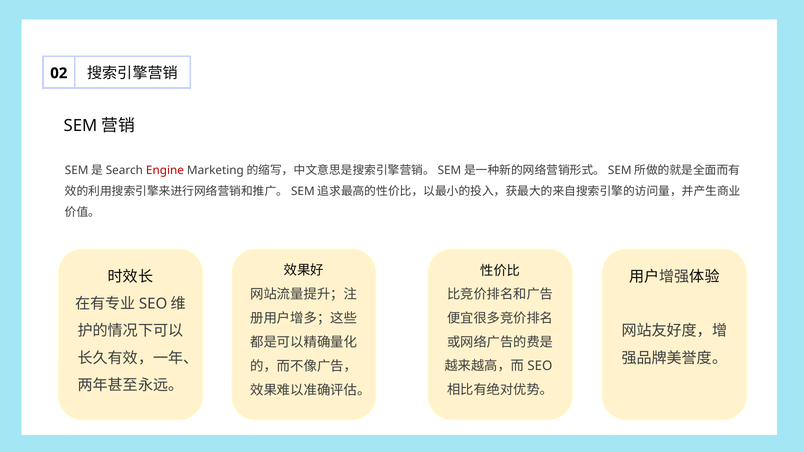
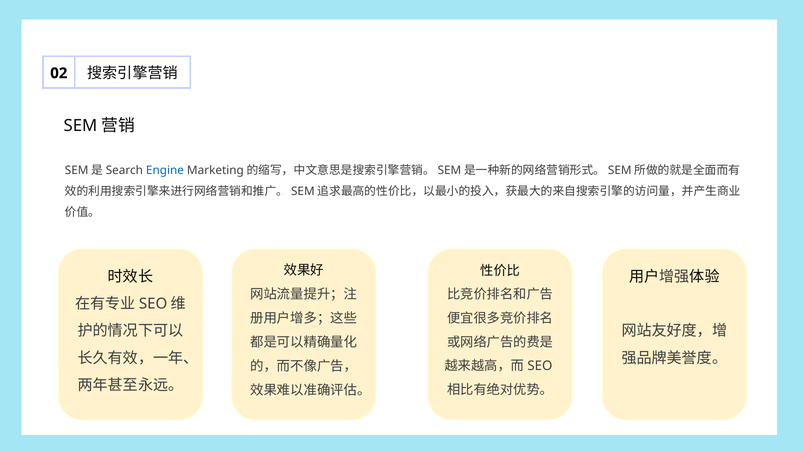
Engine colour: red -> blue (165, 170)
